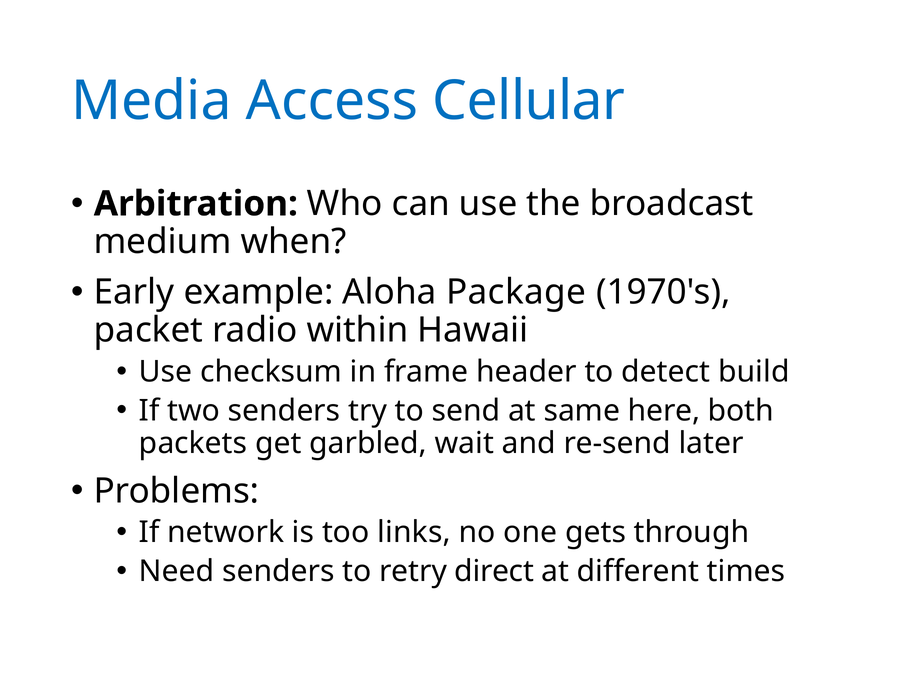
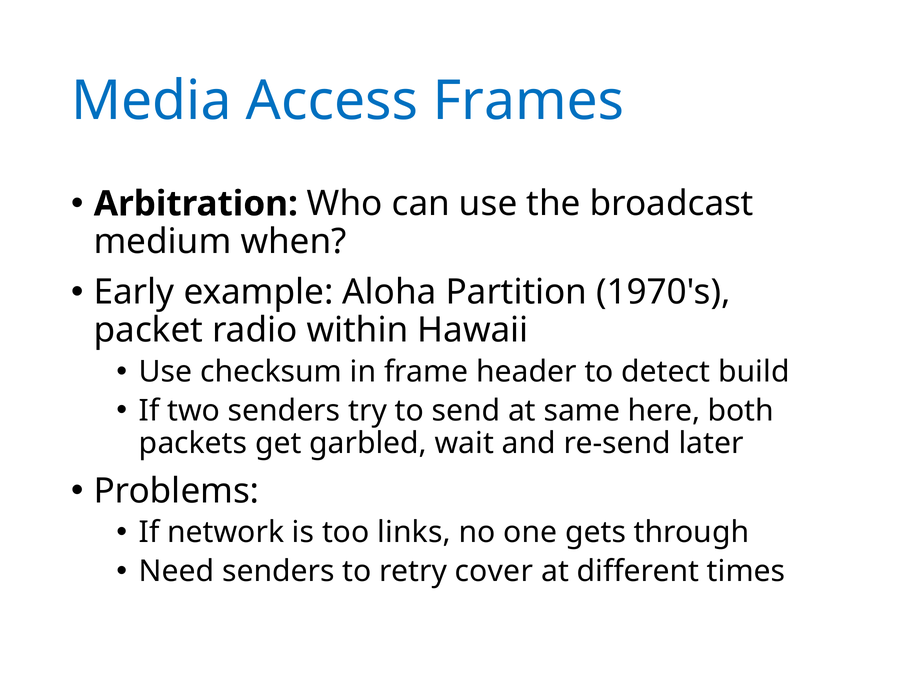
Cellular: Cellular -> Frames (529, 101)
Package: Package -> Partition (516, 292)
direct: direct -> cover (494, 571)
